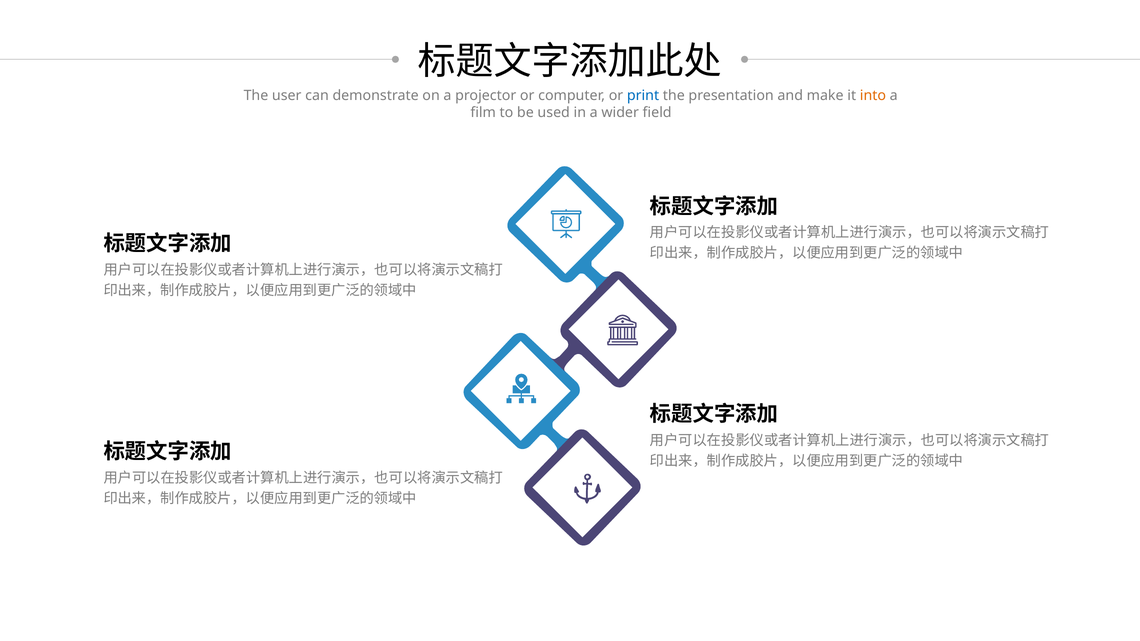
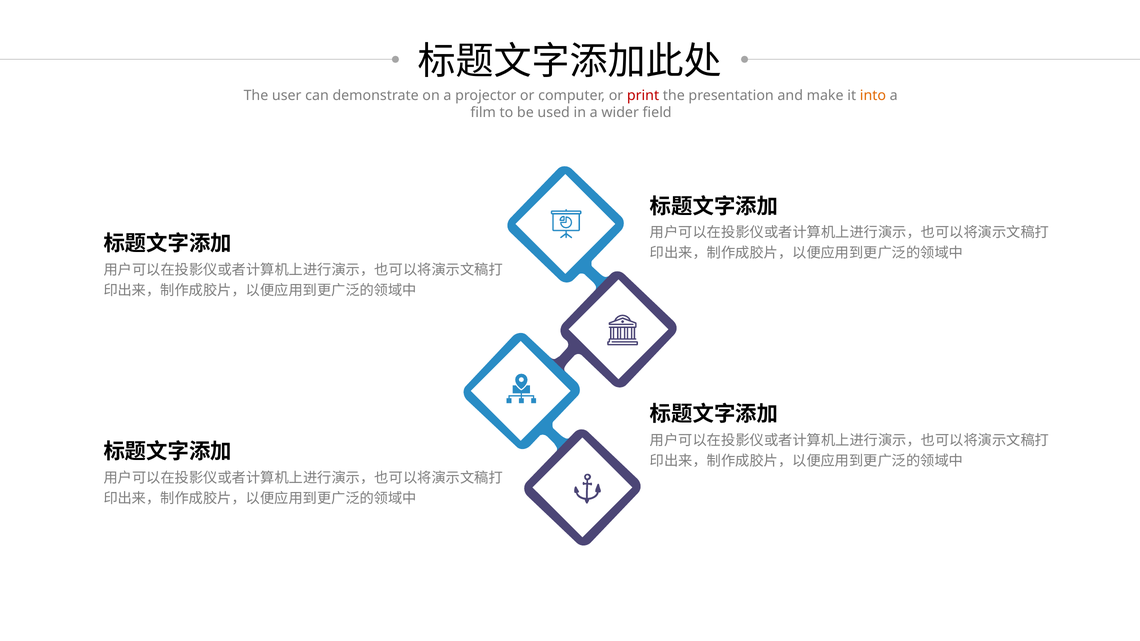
print colour: blue -> red (643, 96)
